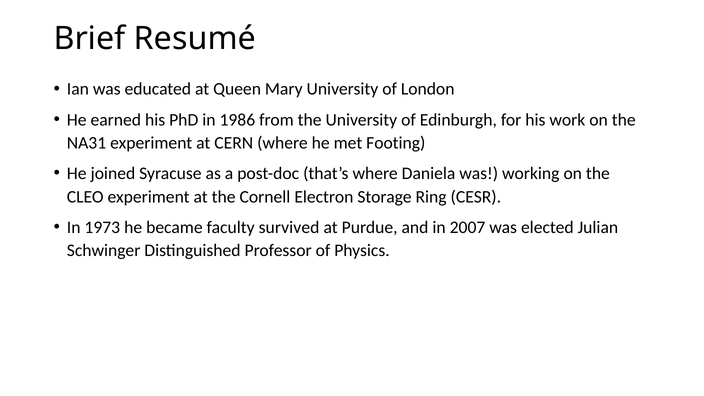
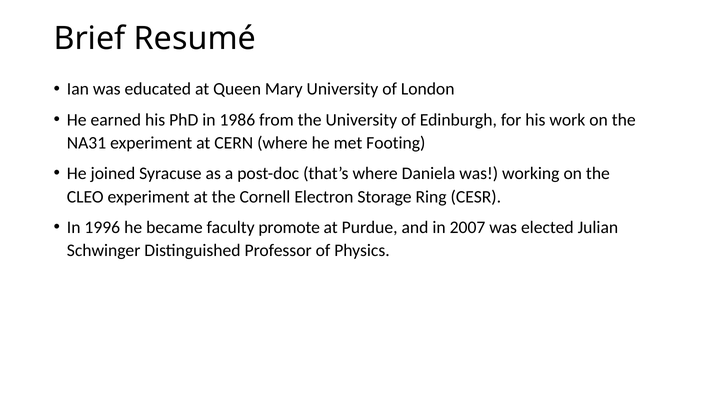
1973: 1973 -> 1996 (102, 227)
survived: survived -> promote (289, 227)
